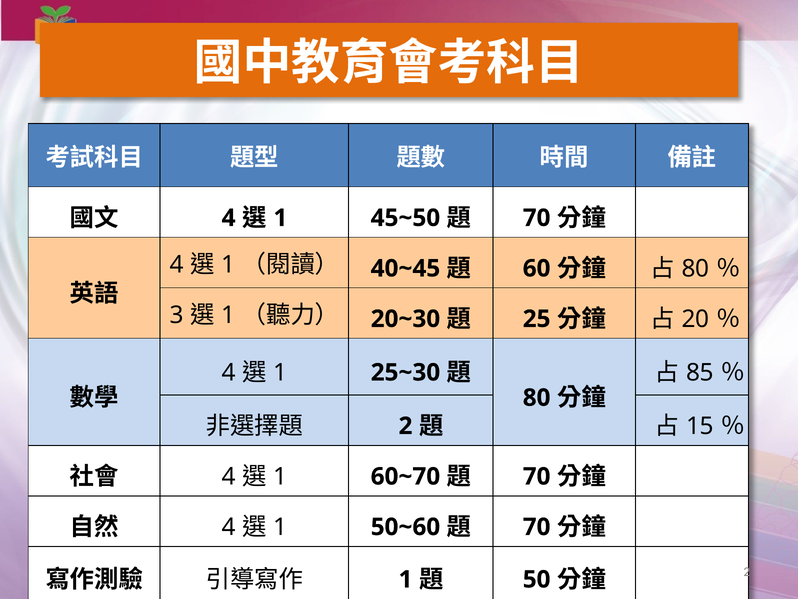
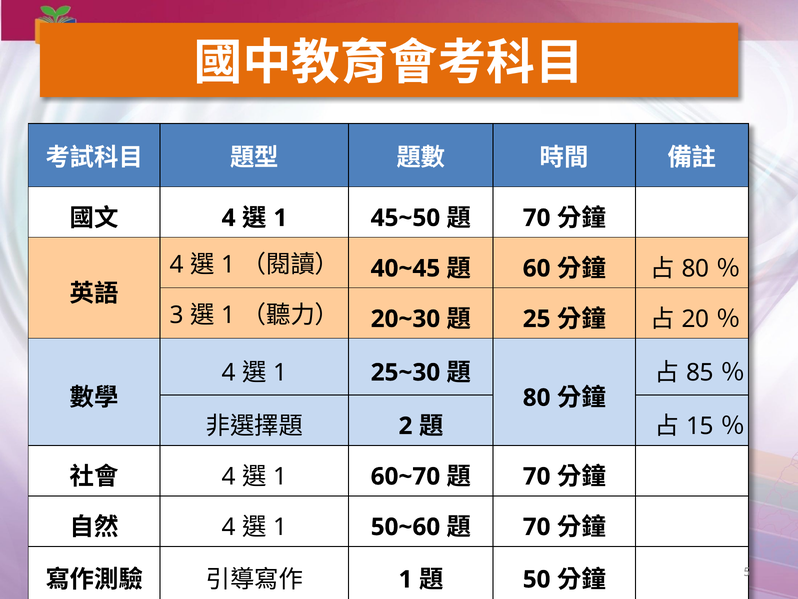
2: 2 -> 5 (747, 571)
